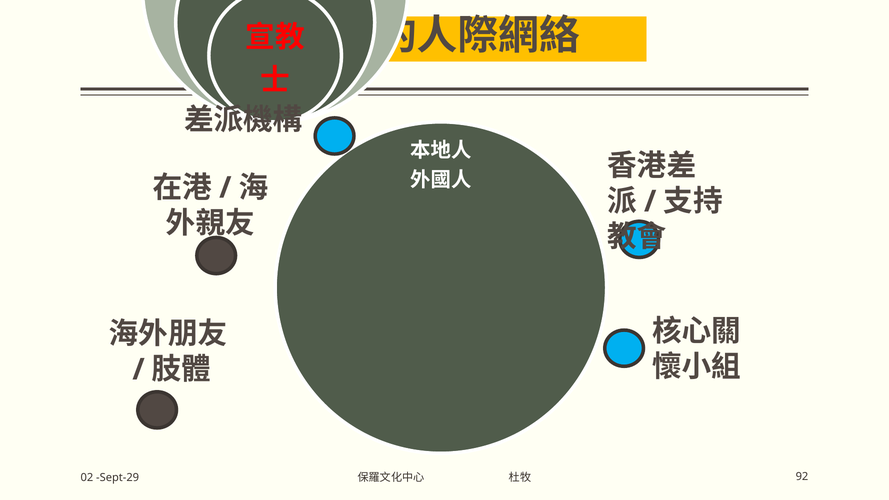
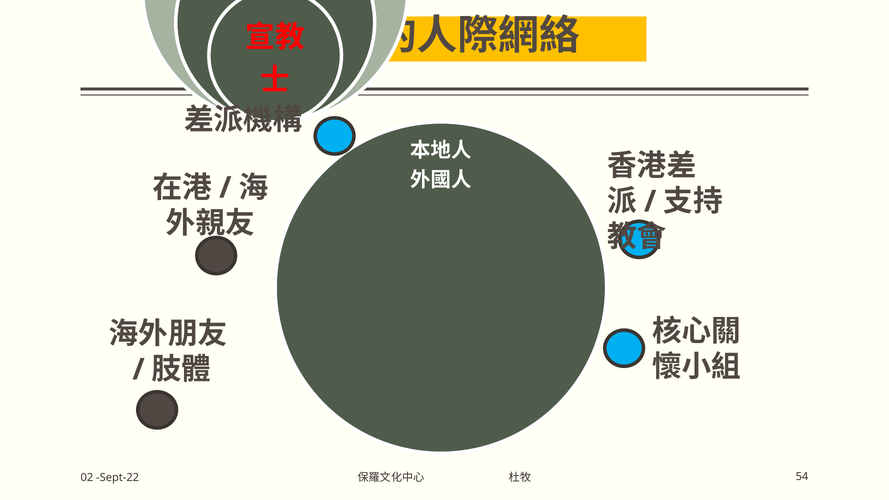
92: 92 -> 54 (802, 477)
Sept-29: Sept-29 -> Sept-22 (118, 478)
